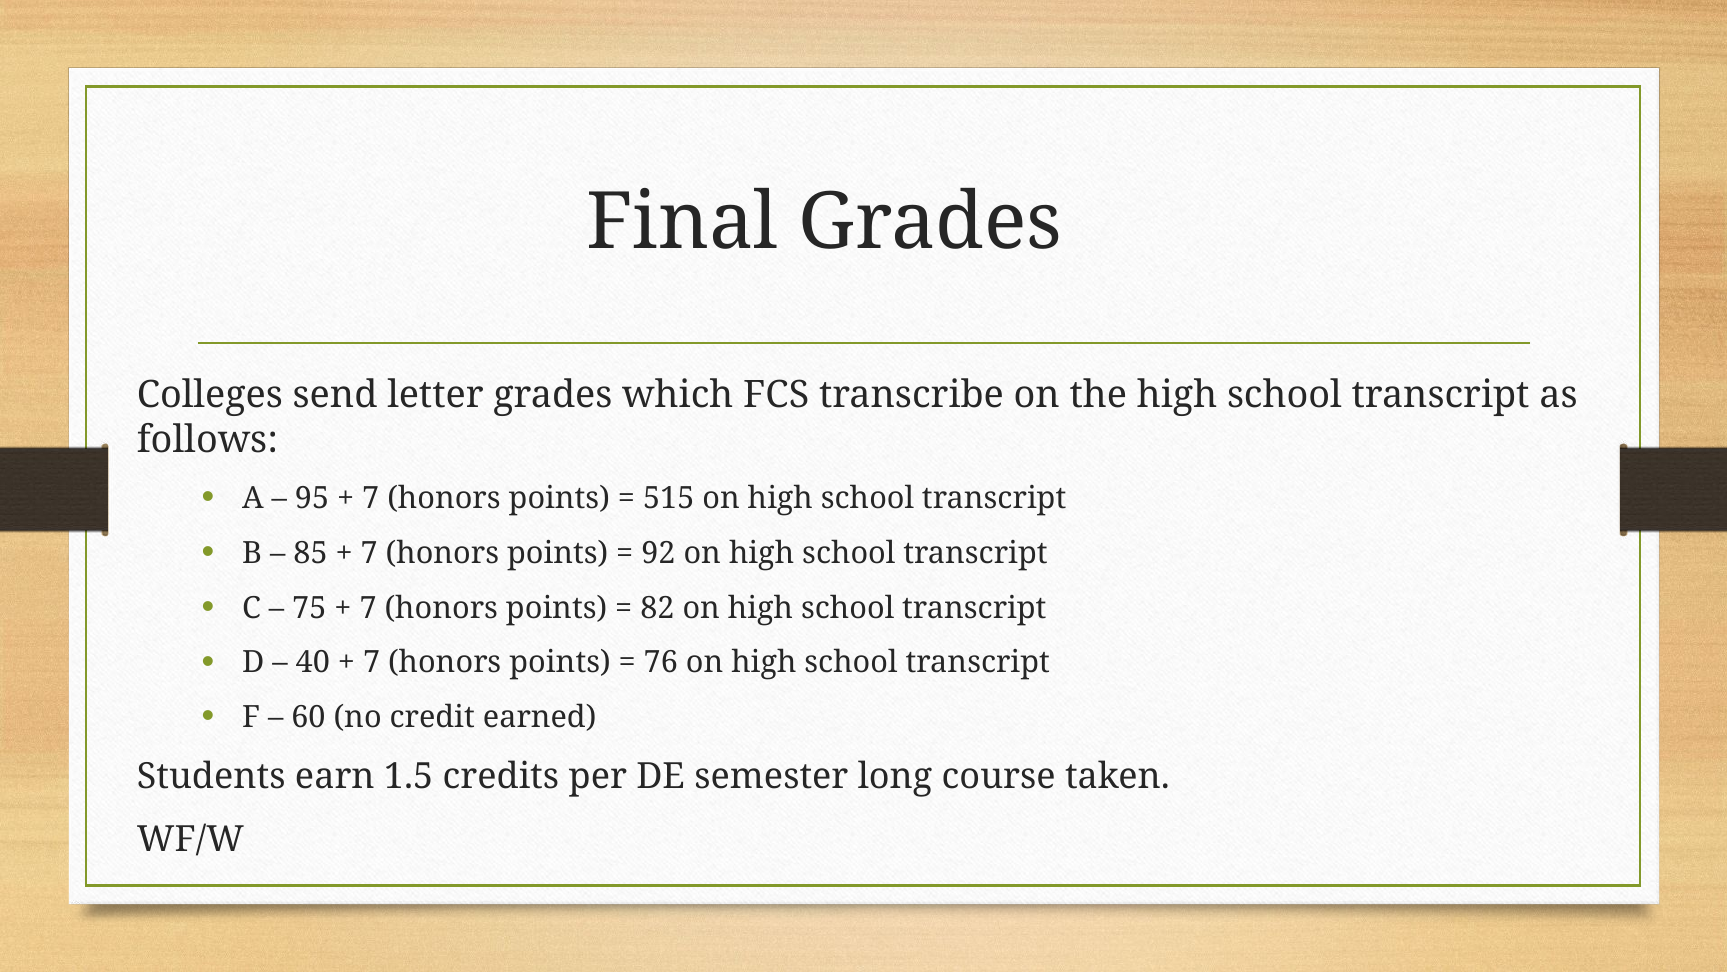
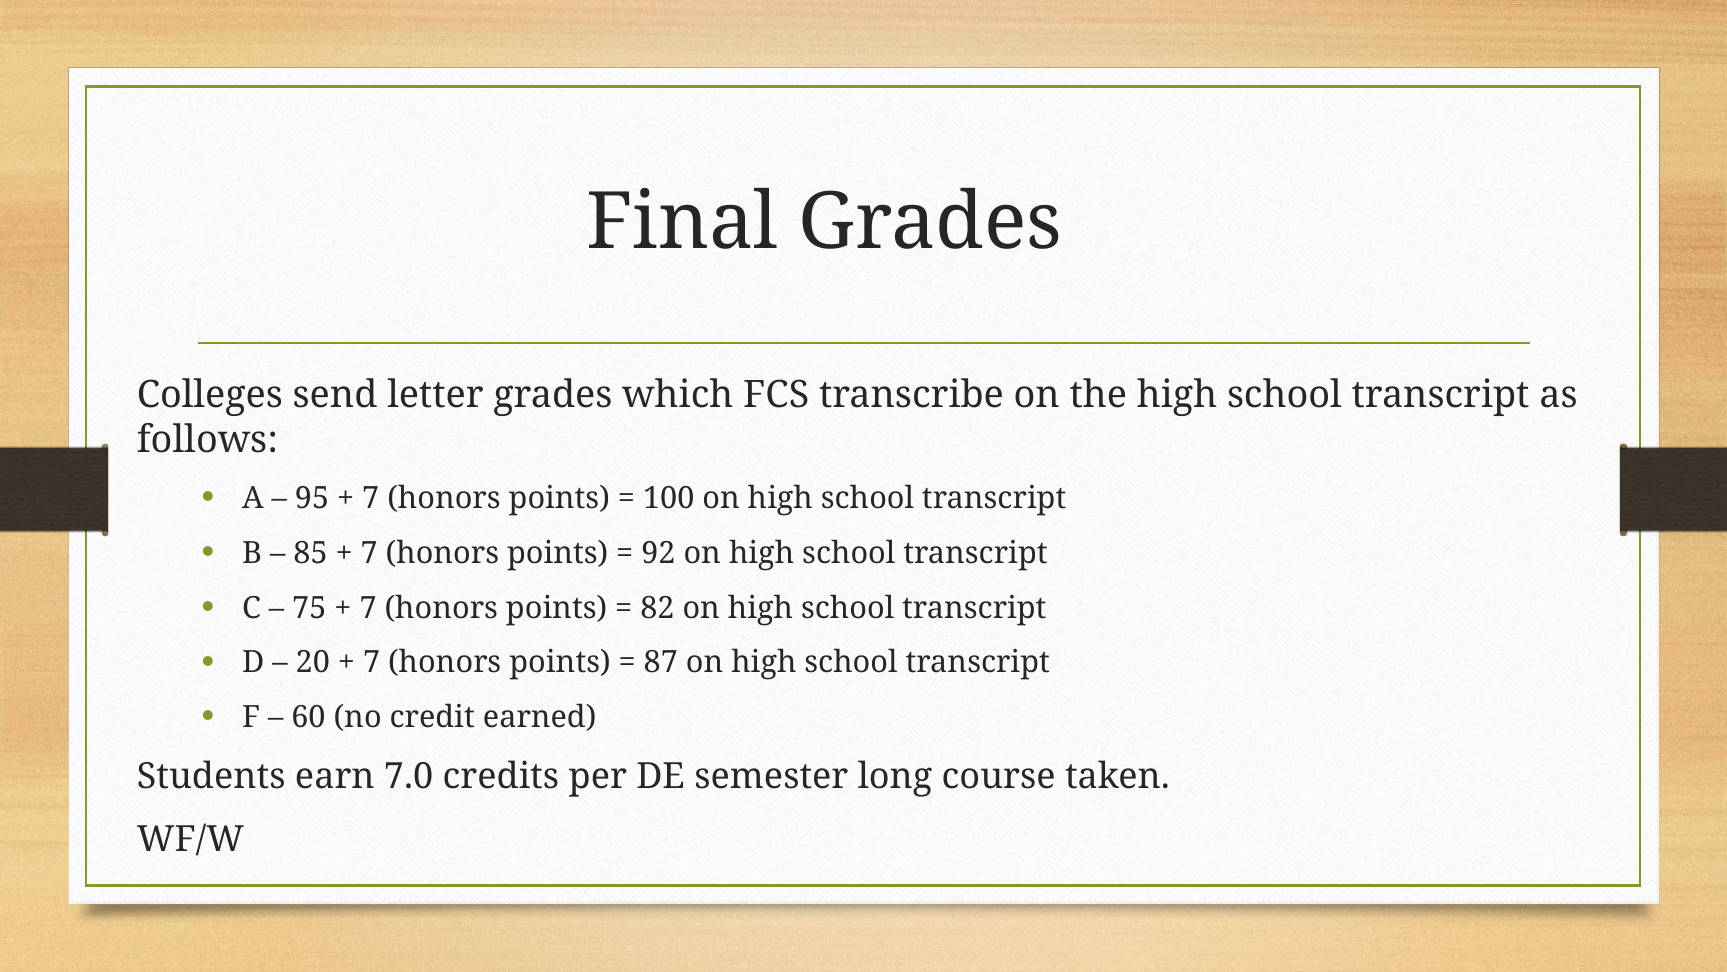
515: 515 -> 100 (669, 498)
40: 40 -> 20 (313, 662)
76: 76 -> 87 (661, 662)
1.5: 1.5 -> 7.0 (409, 776)
